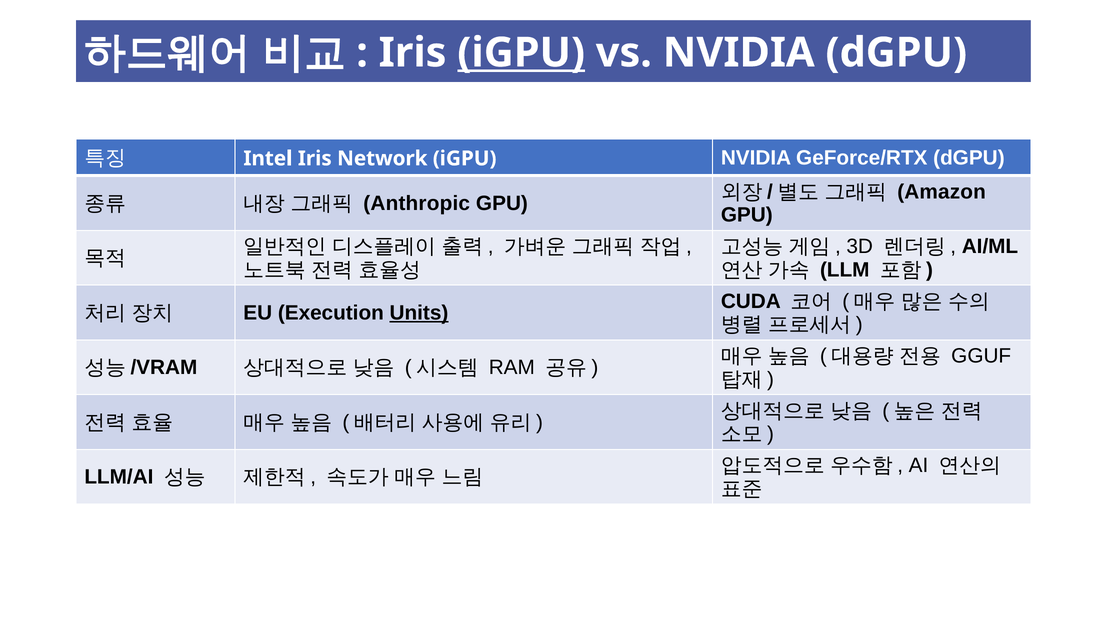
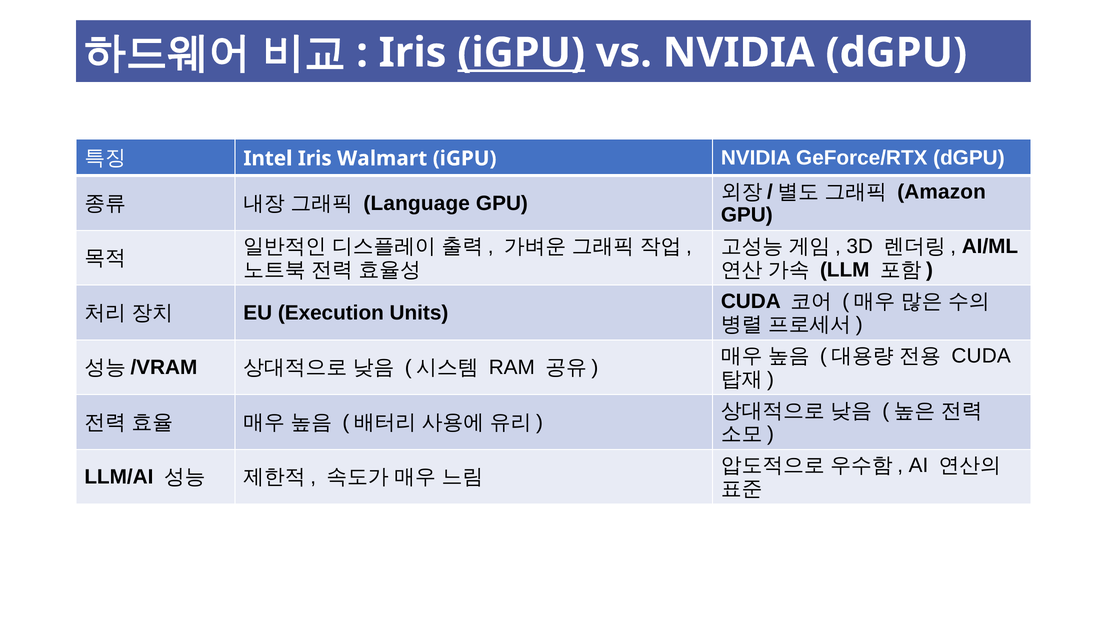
Network: Network -> Walmart (382, 159)
Anthropic: Anthropic -> Language (417, 204)
Units underline: present -> none (419, 313)
GGUF: GGUF -> CUDA (981, 356)
